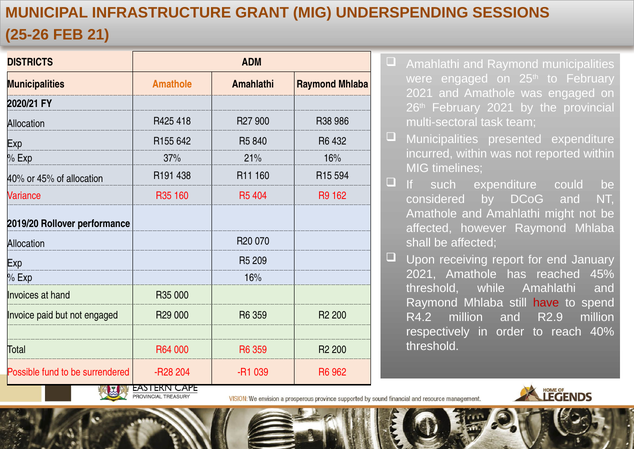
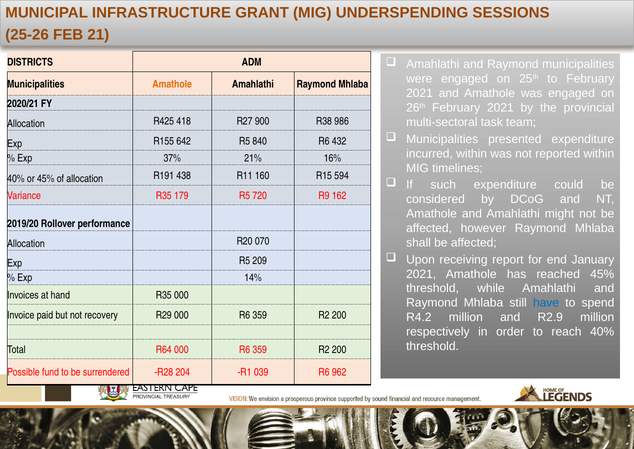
R35 160: 160 -> 179 (181, 195)
404: 404 -> 720 (260, 195)
Exp 16%: 16% -> 14% (253, 278)
have colour: red -> blue (546, 302)
not engaged: engaged -> recovery (101, 315)
